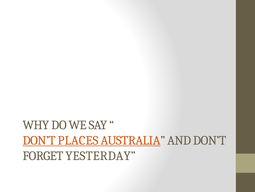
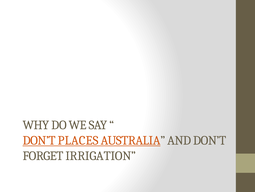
YESTERDAY: YESTERDAY -> IRRIGATION (101, 155)
